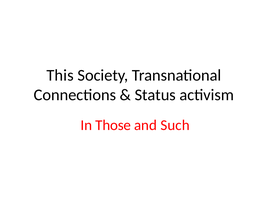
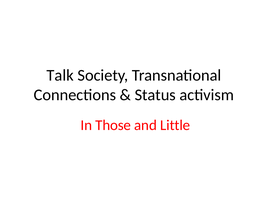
This: This -> Talk (60, 75)
Such: Such -> Little (175, 125)
